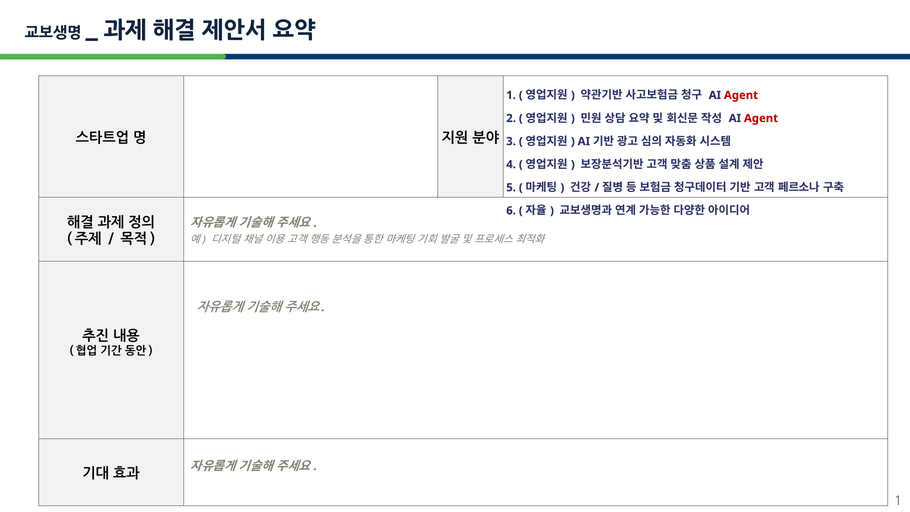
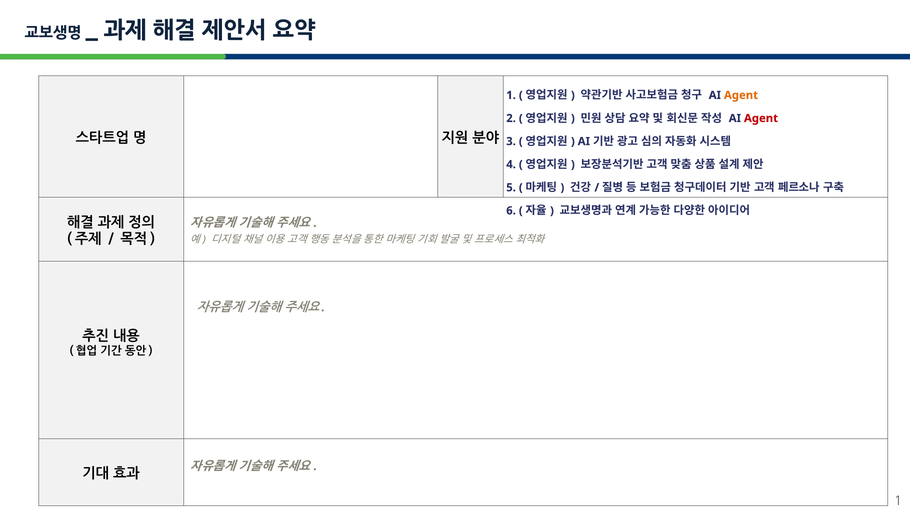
Agent colour: red -> orange (741, 95)
